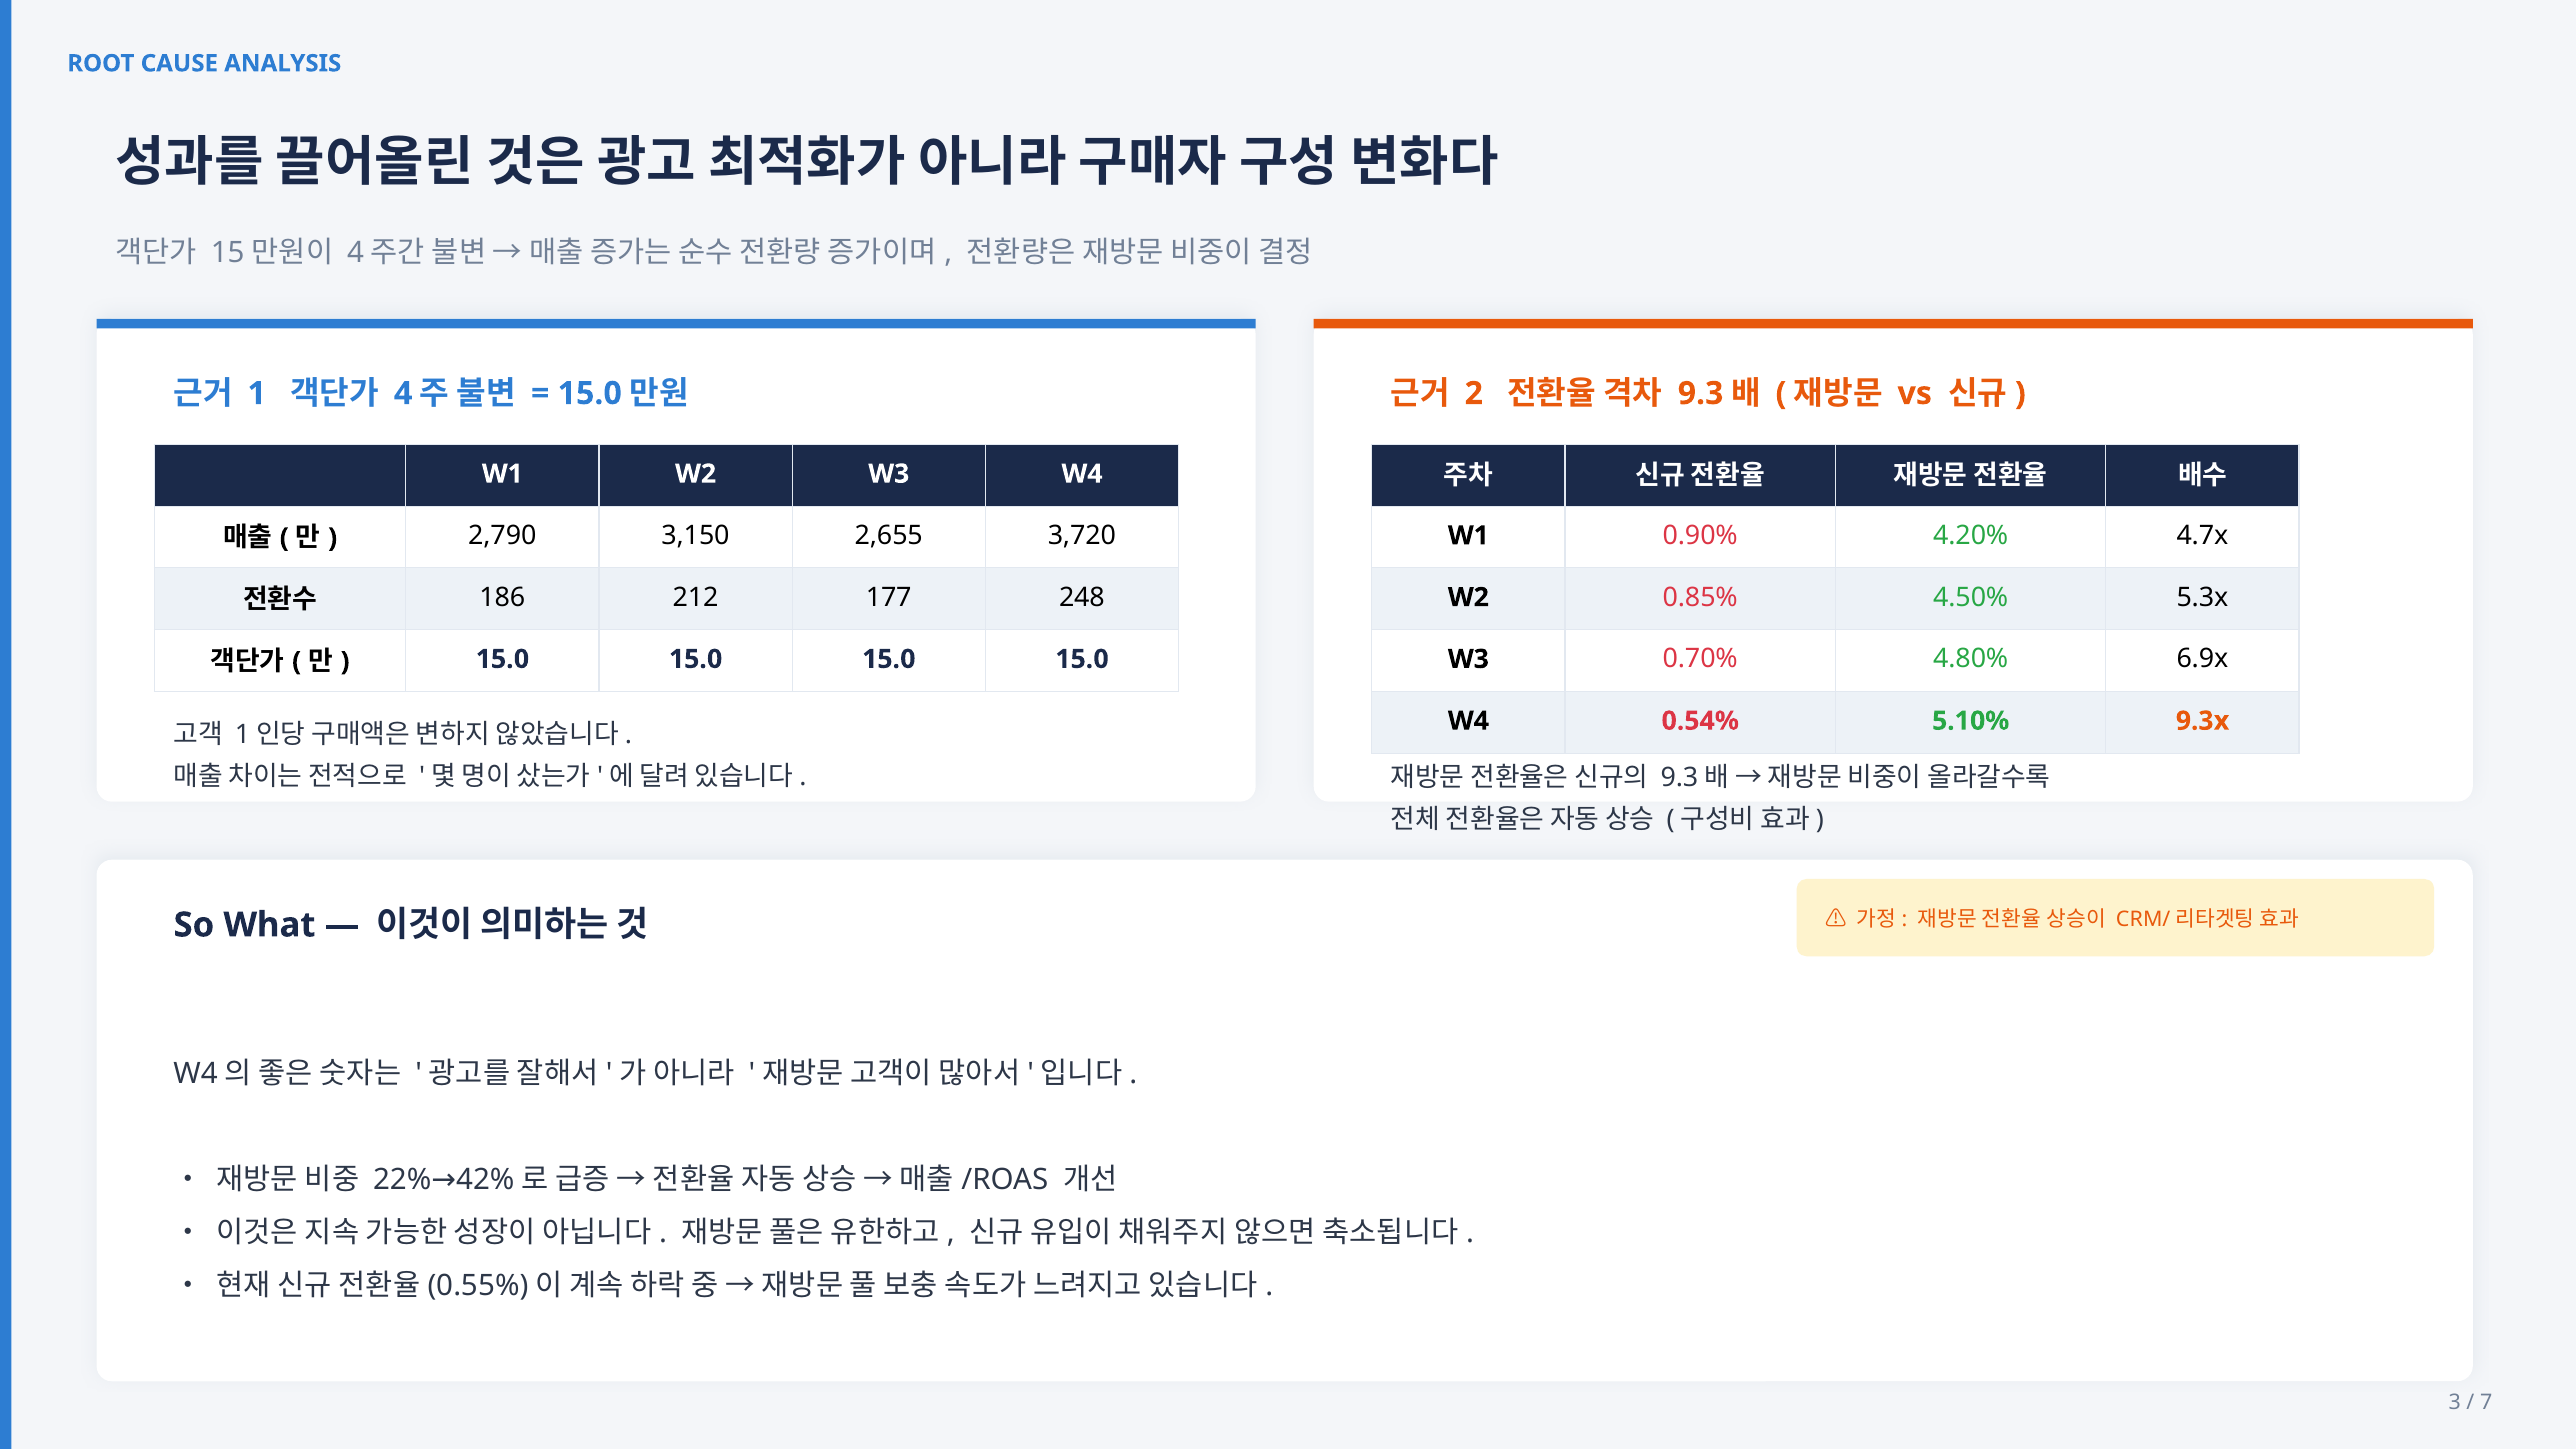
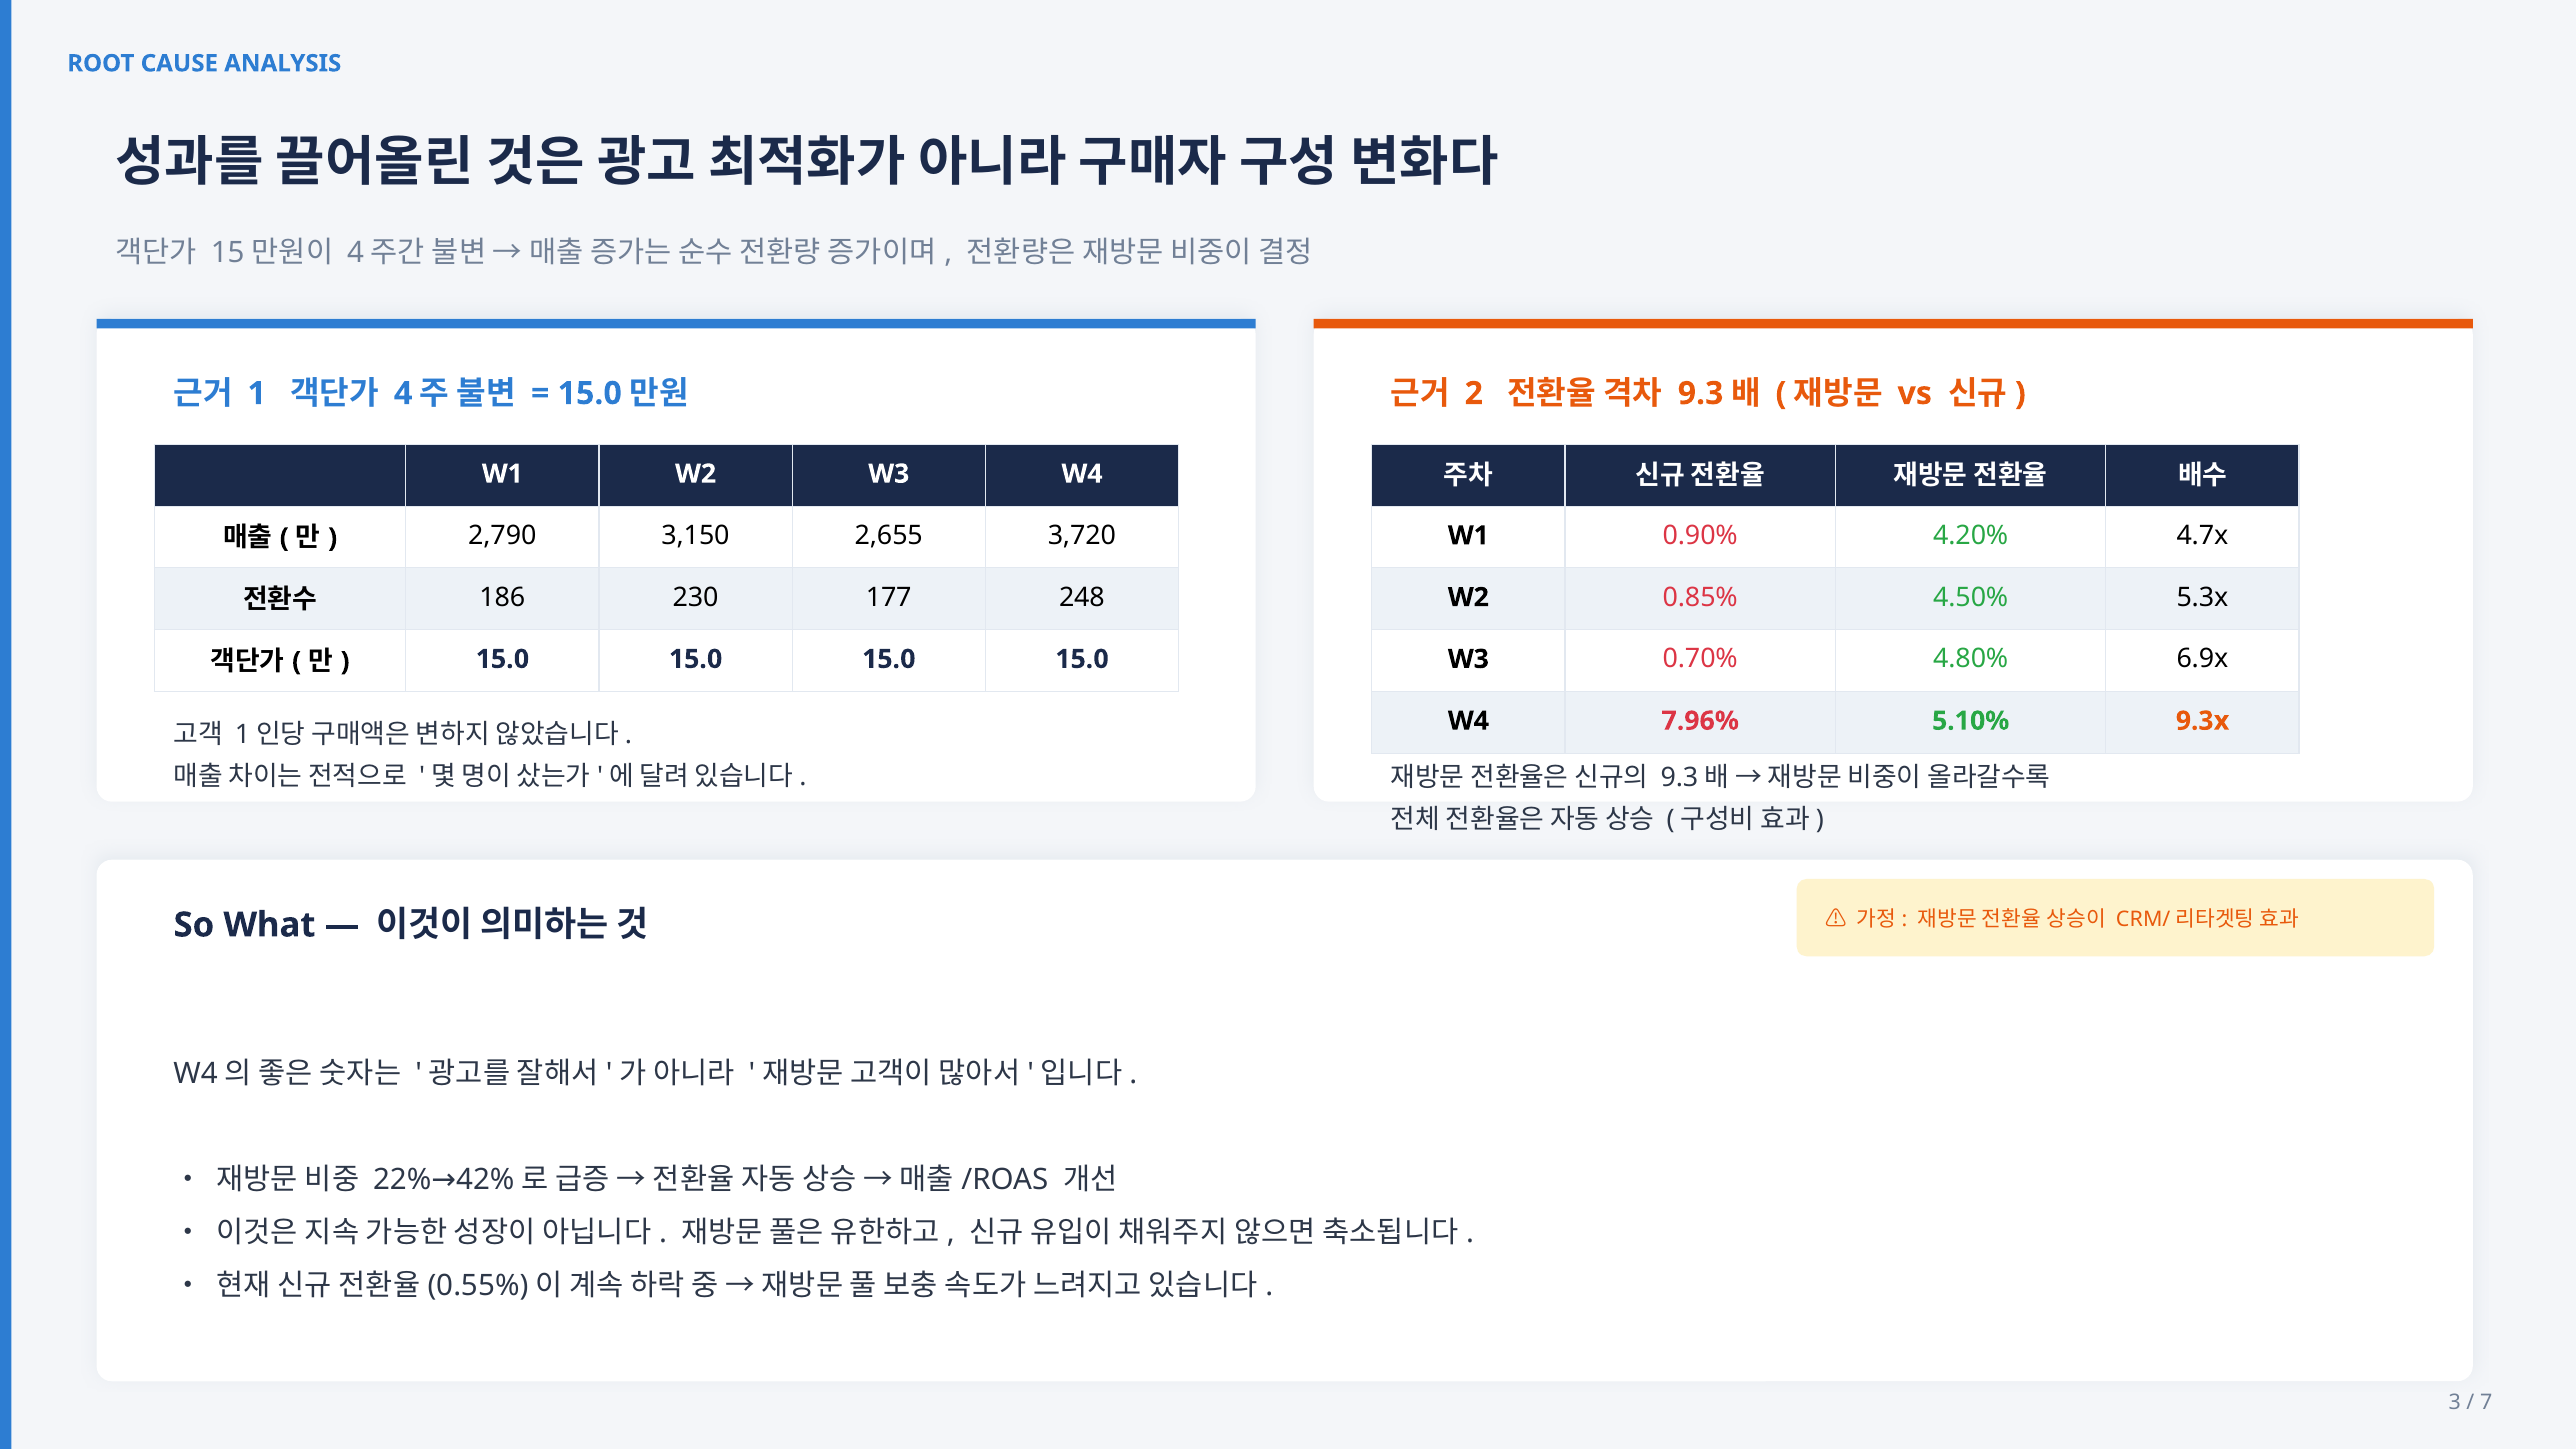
212: 212 -> 230 (696, 597)
0.54%: 0.54% -> 7.96% (1700, 721)
